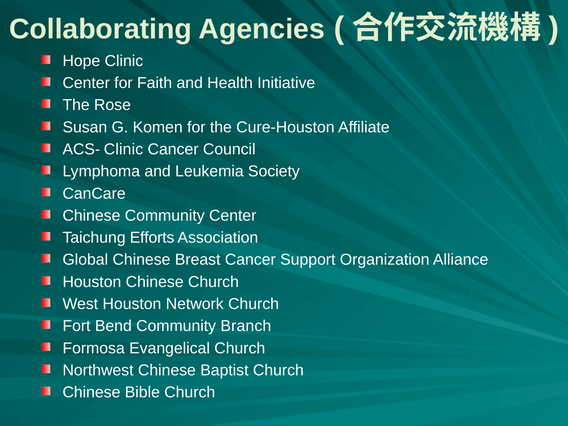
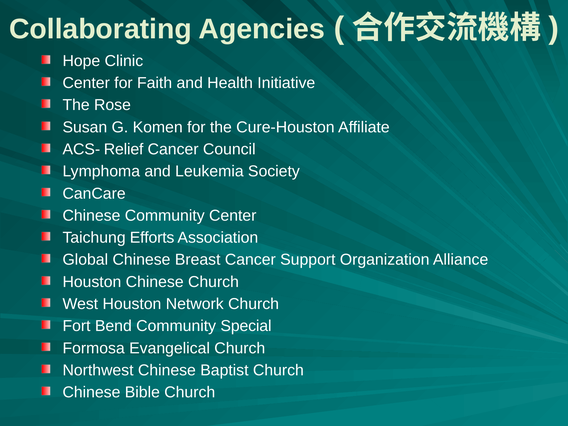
ACS- Clinic: Clinic -> Relief (124, 149)
Branch: Branch -> Special (246, 326)
